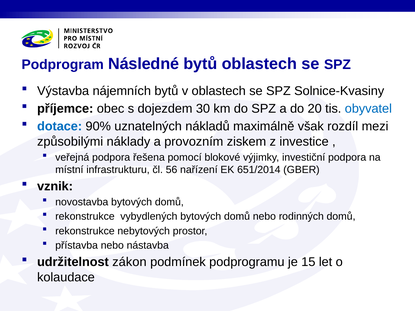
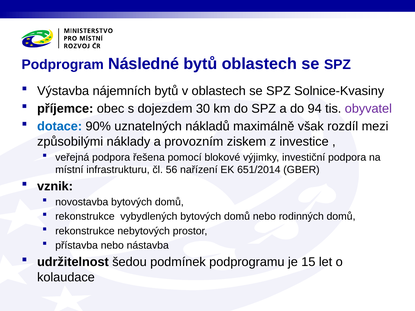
20: 20 -> 94 (315, 109)
obyvatel colour: blue -> purple (368, 109)
zákon: zákon -> šedou (129, 262)
